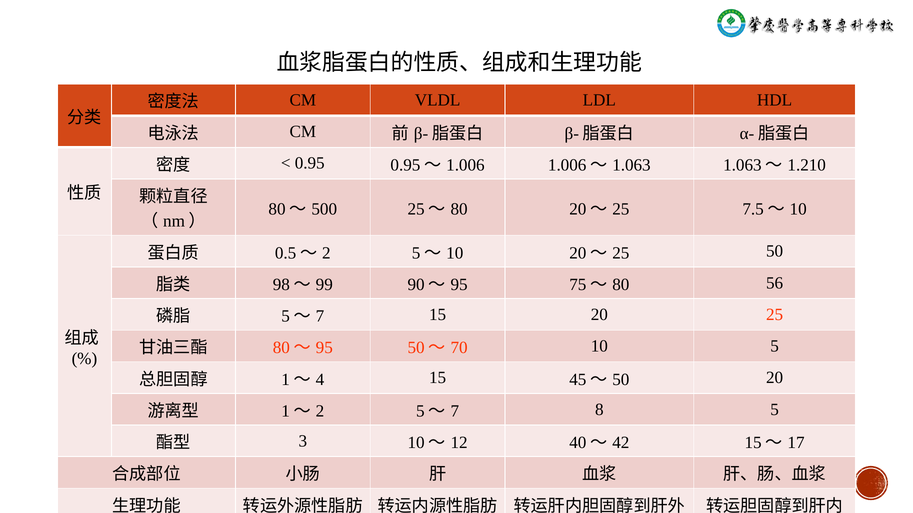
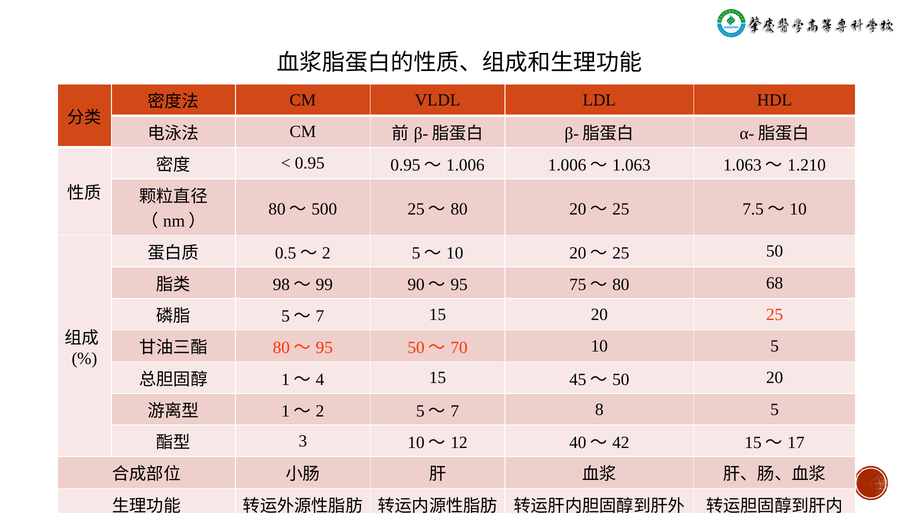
56: 56 -> 68 (775, 283)
